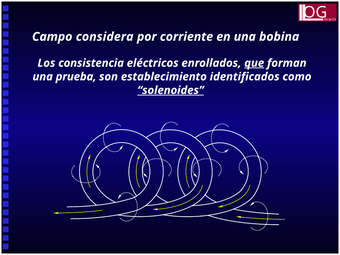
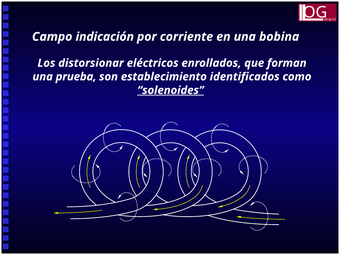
considera: considera -> indicación (105, 37)
consistencia: consistencia -> distorsionar (91, 63)
que underline: present -> none (254, 63)
